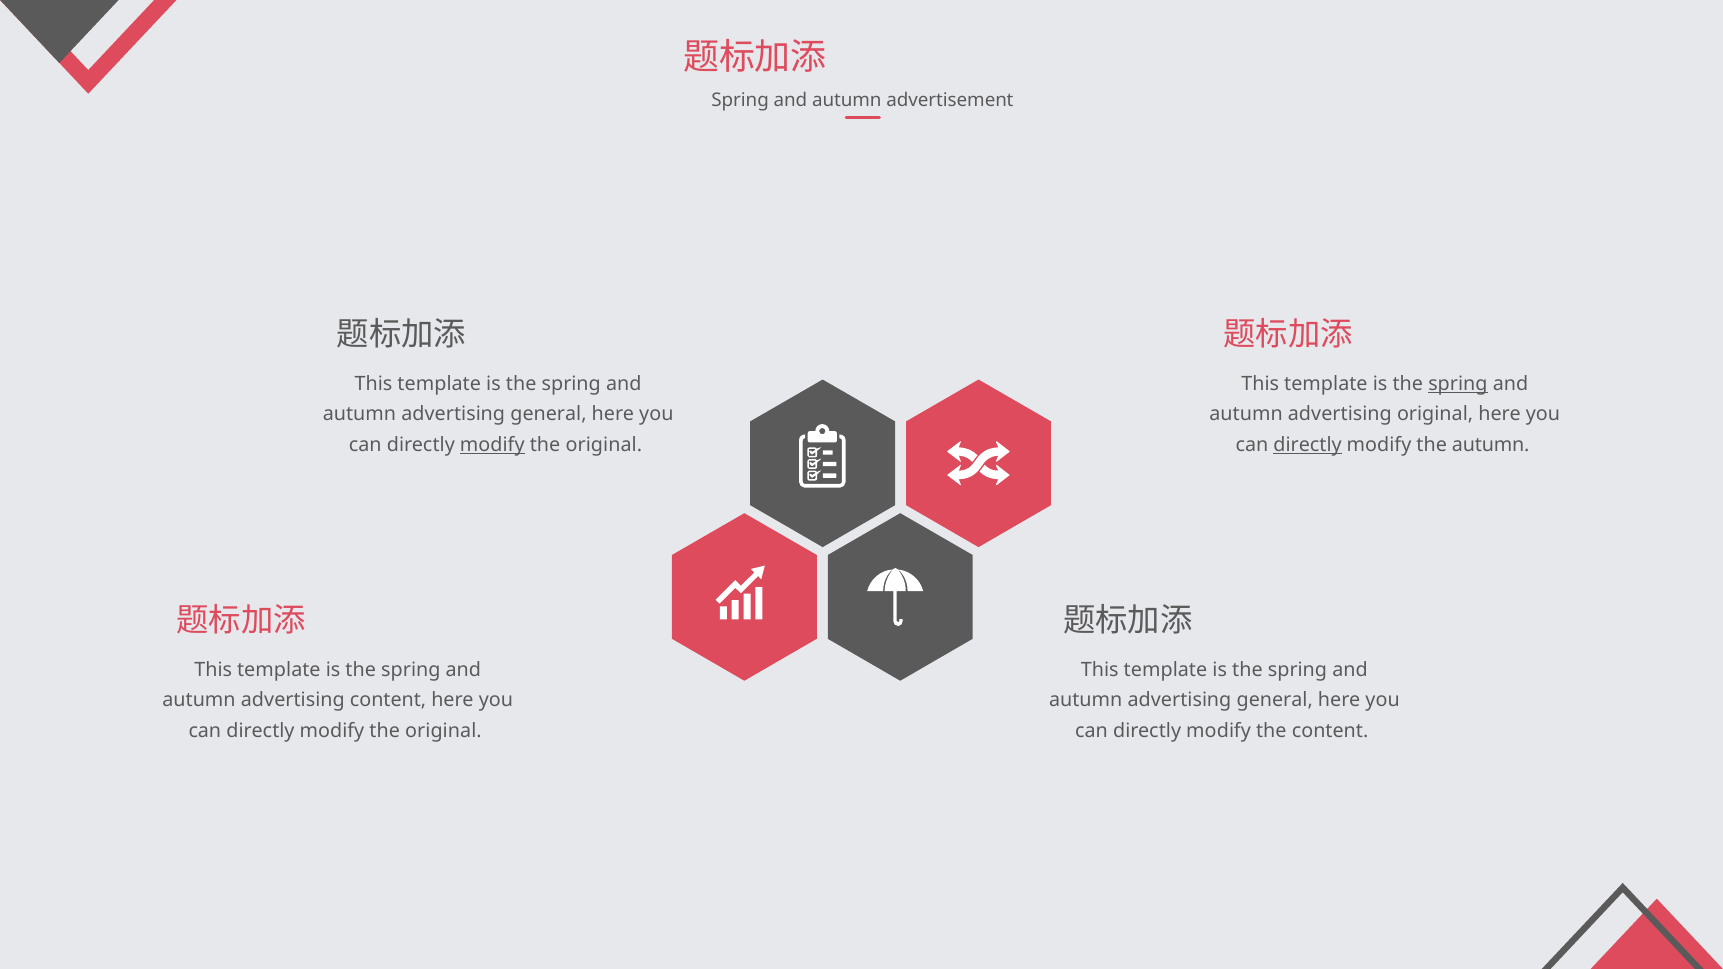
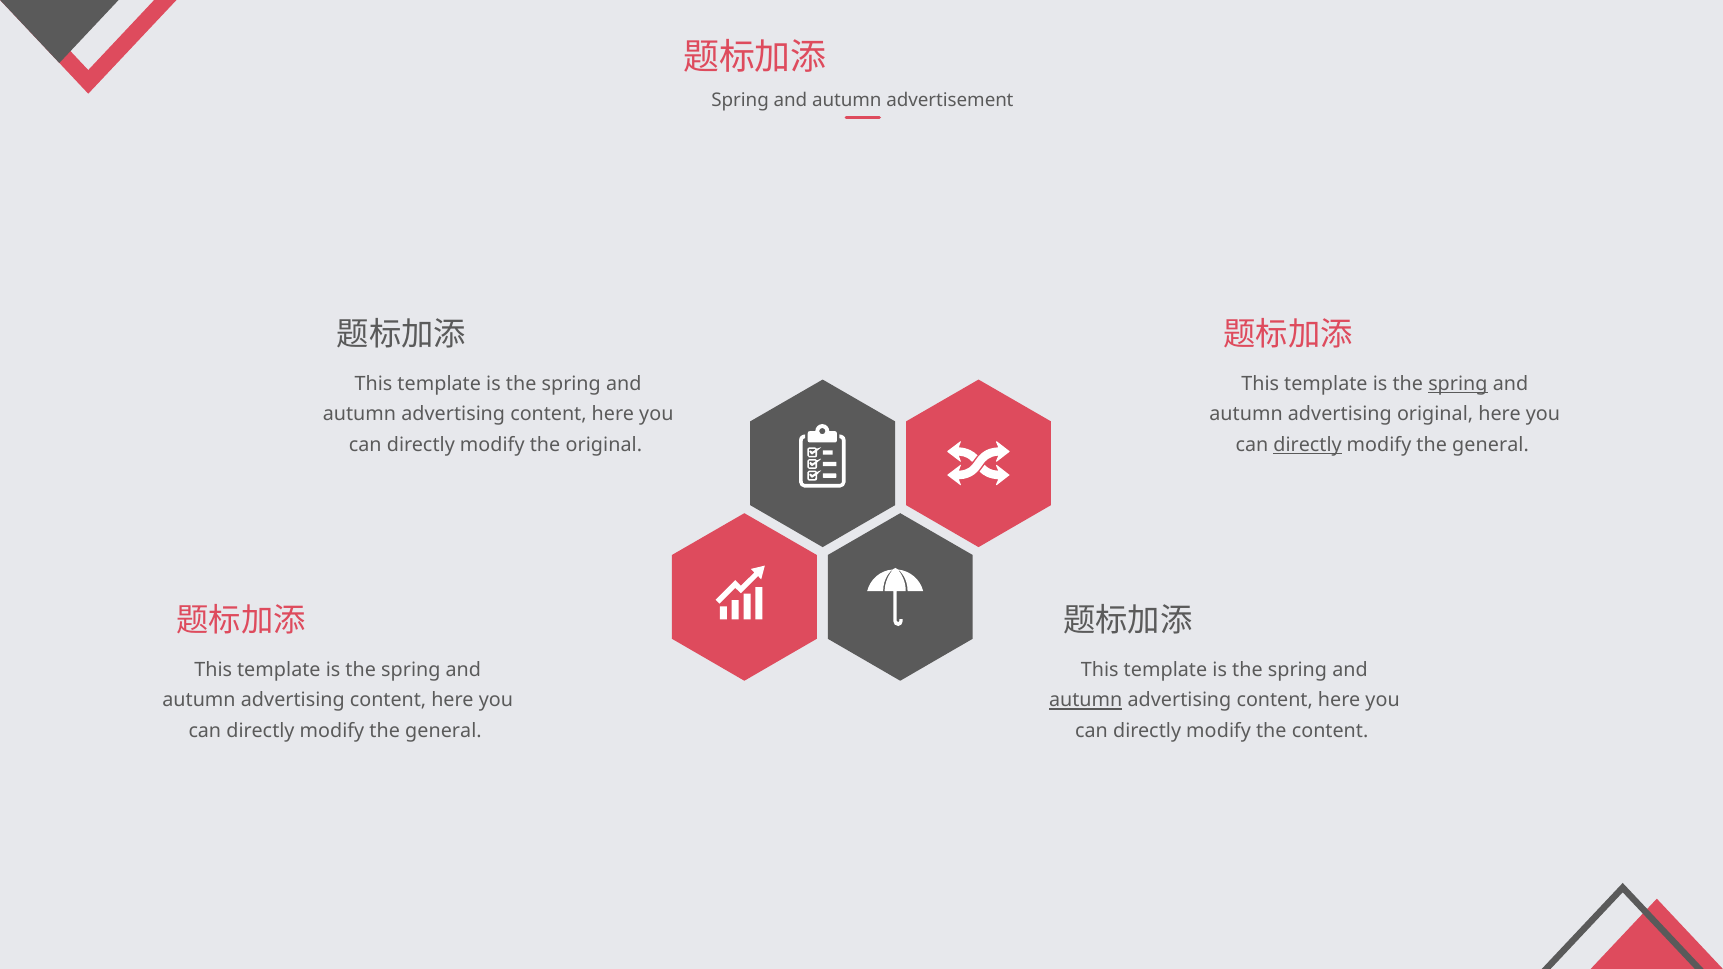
general: general -> content (548, 415)
modify underline: present -> none (492, 445)
autumn: autumn -> general (1491, 445)
autumn underline: none -> present (1086, 701)
general: general -> content (1275, 701)
original: original -> general (443, 731)
